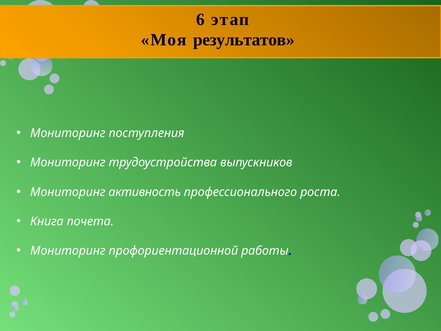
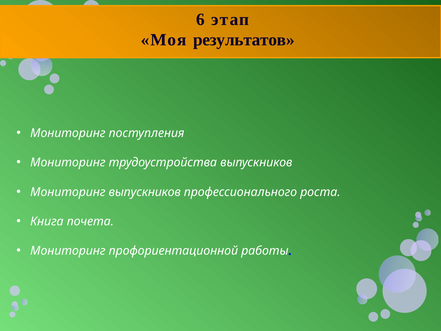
Мониторинг активность: активность -> выпускников (145, 192)
